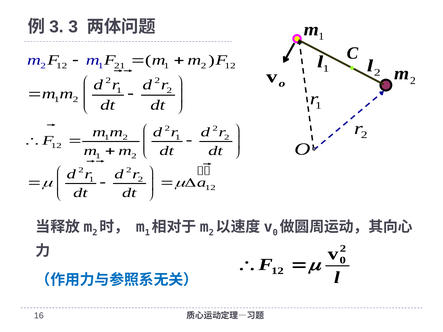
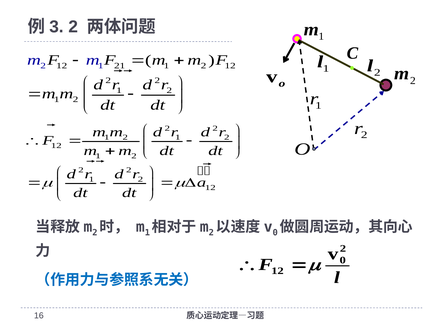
3: 3 -> 2 (73, 27)
